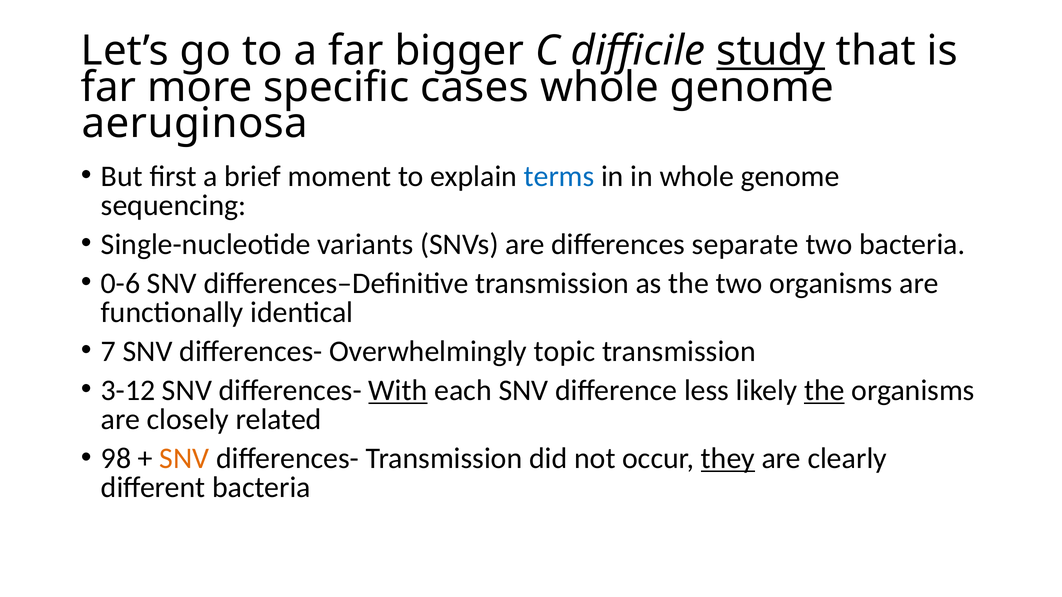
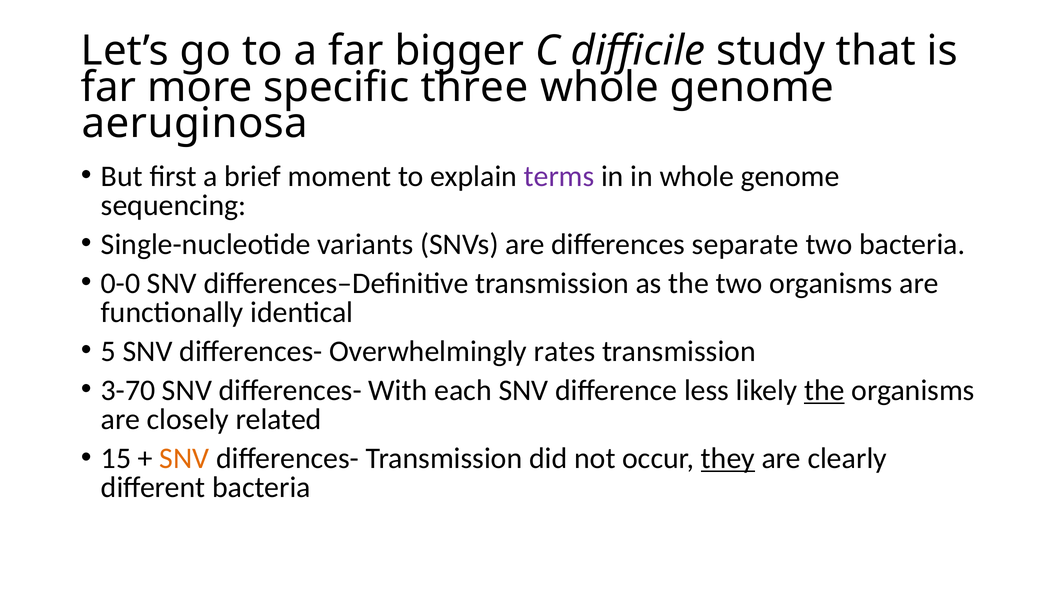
study underline: present -> none (771, 51)
cases: cases -> three (474, 87)
terms colour: blue -> purple (559, 176)
0-6: 0-6 -> 0-0 (121, 283)
7: 7 -> 5 (108, 352)
topic: topic -> rates (564, 352)
3-12: 3-12 -> 3-70 (128, 391)
With underline: present -> none (398, 391)
98: 98 -> 15 (116, 459)
